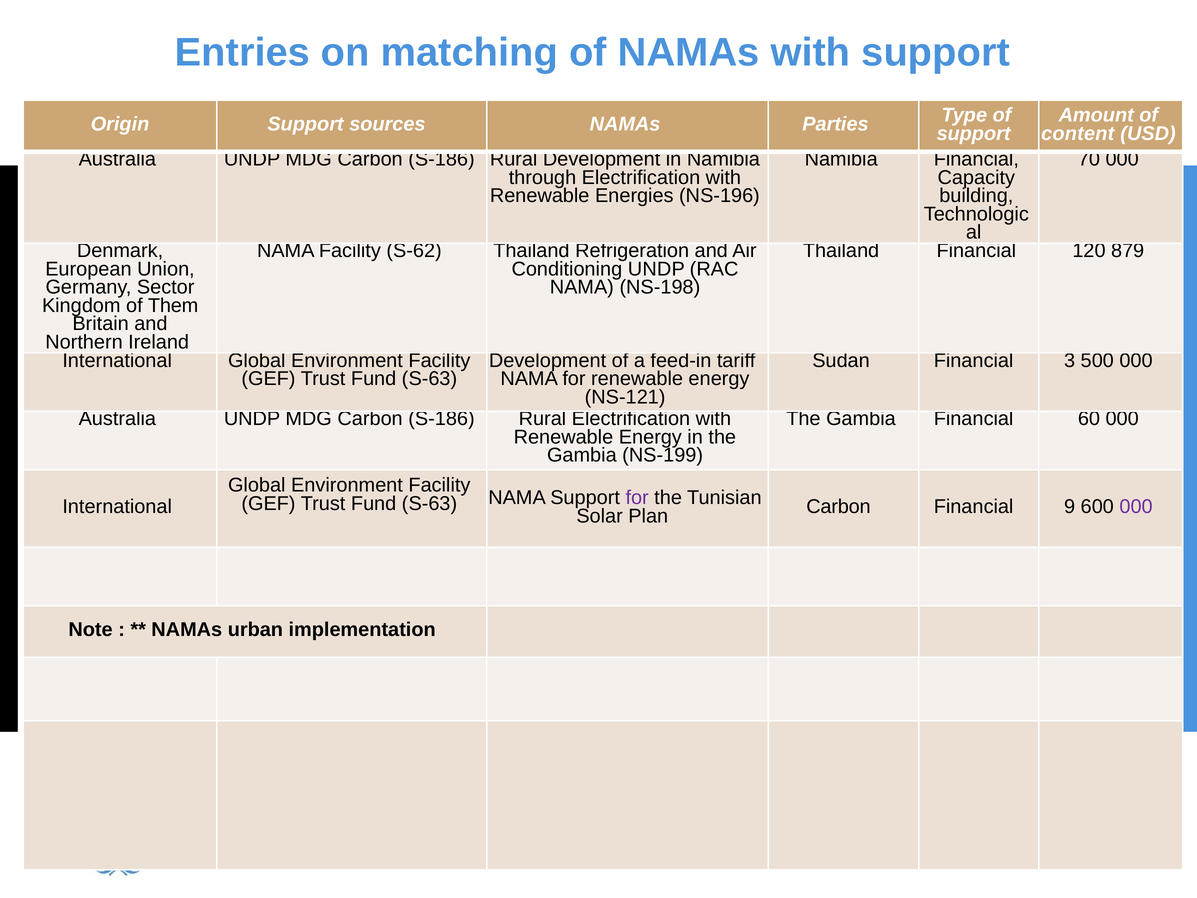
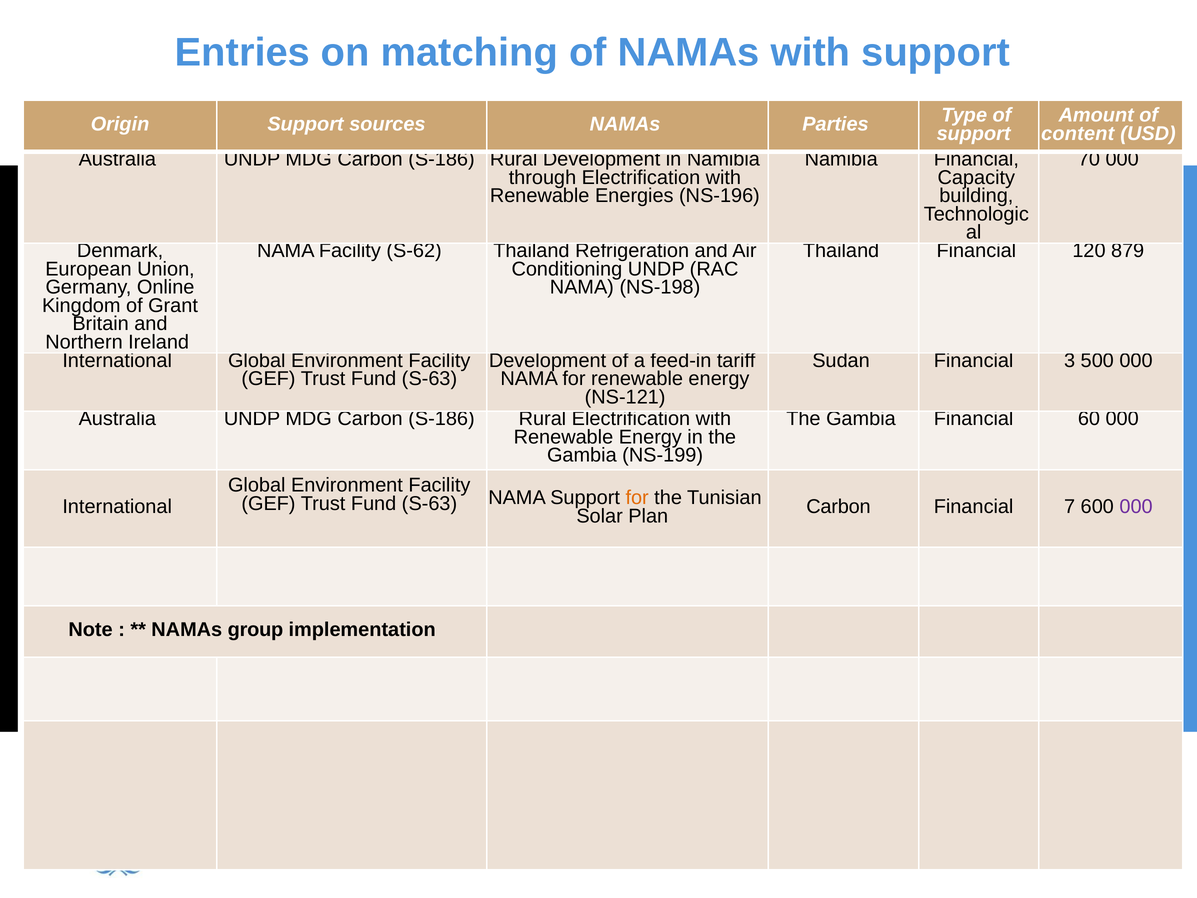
Sector: Sector -> Online (166, 287)
Them: Them -> Grant (173, 305)
for colour: purple -> orange (637, 498)
9: 9 -> 7 (1070, 507)
urban: urban -> group (255, 630)
